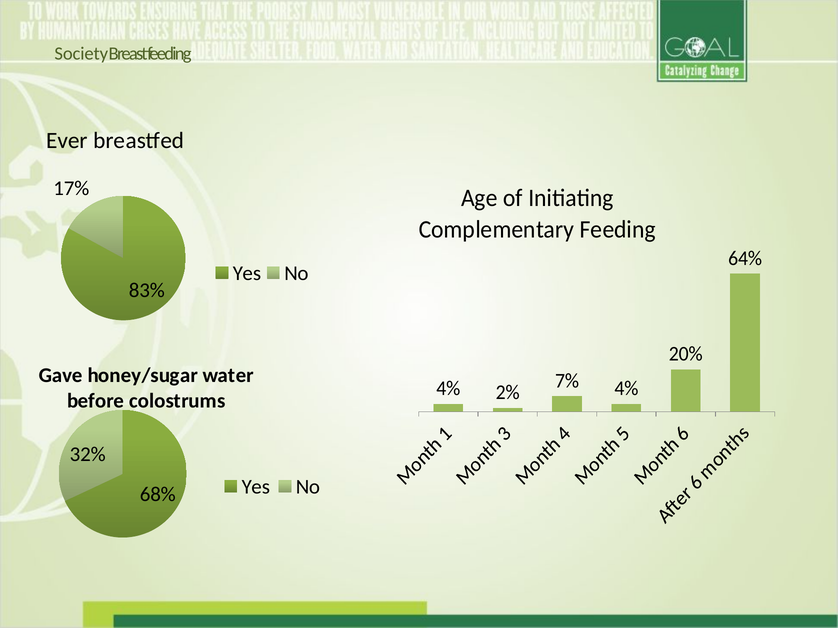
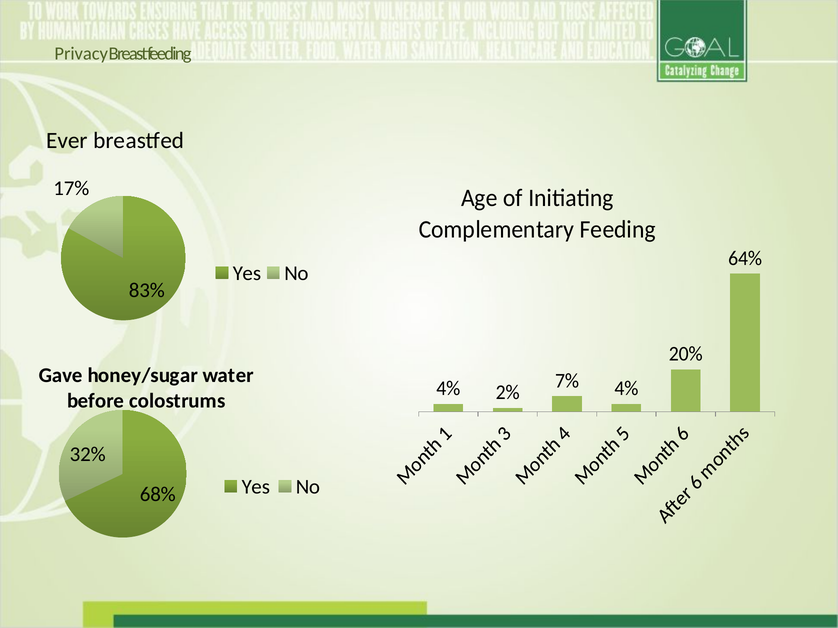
Society: Society -> Privacy (81, 54)
